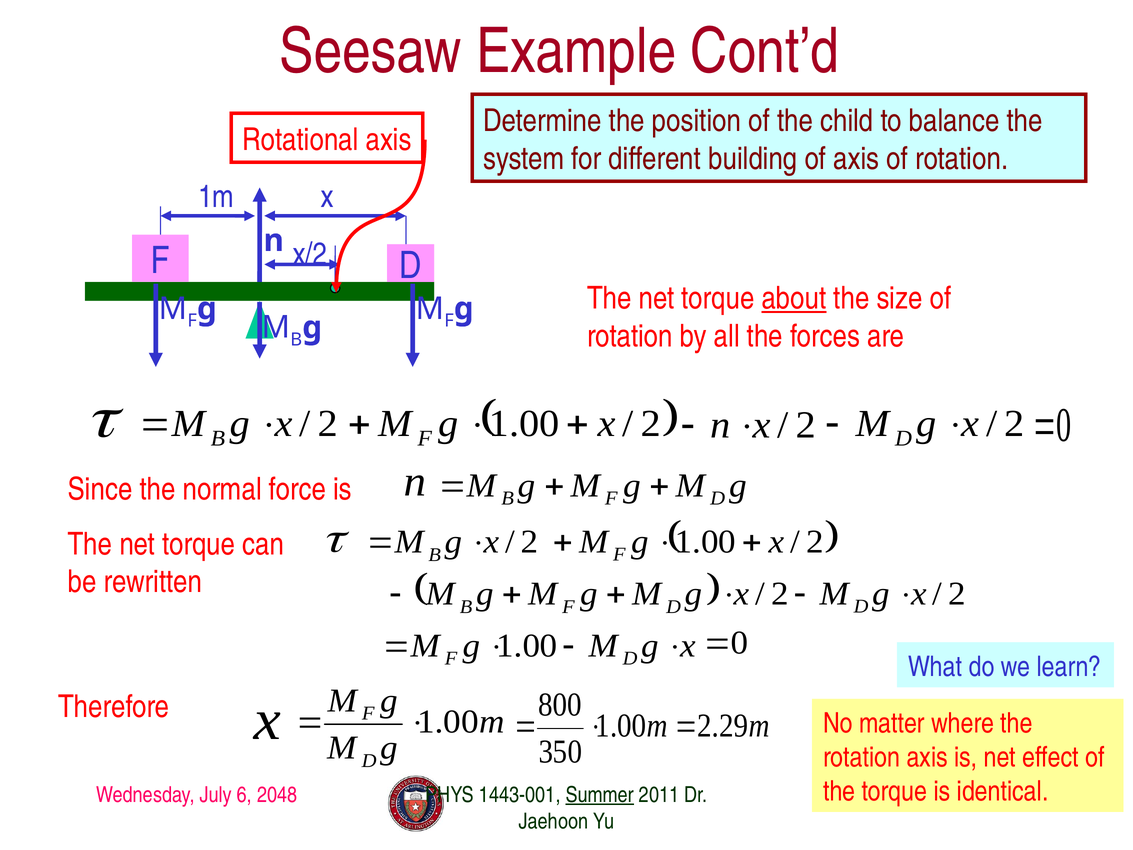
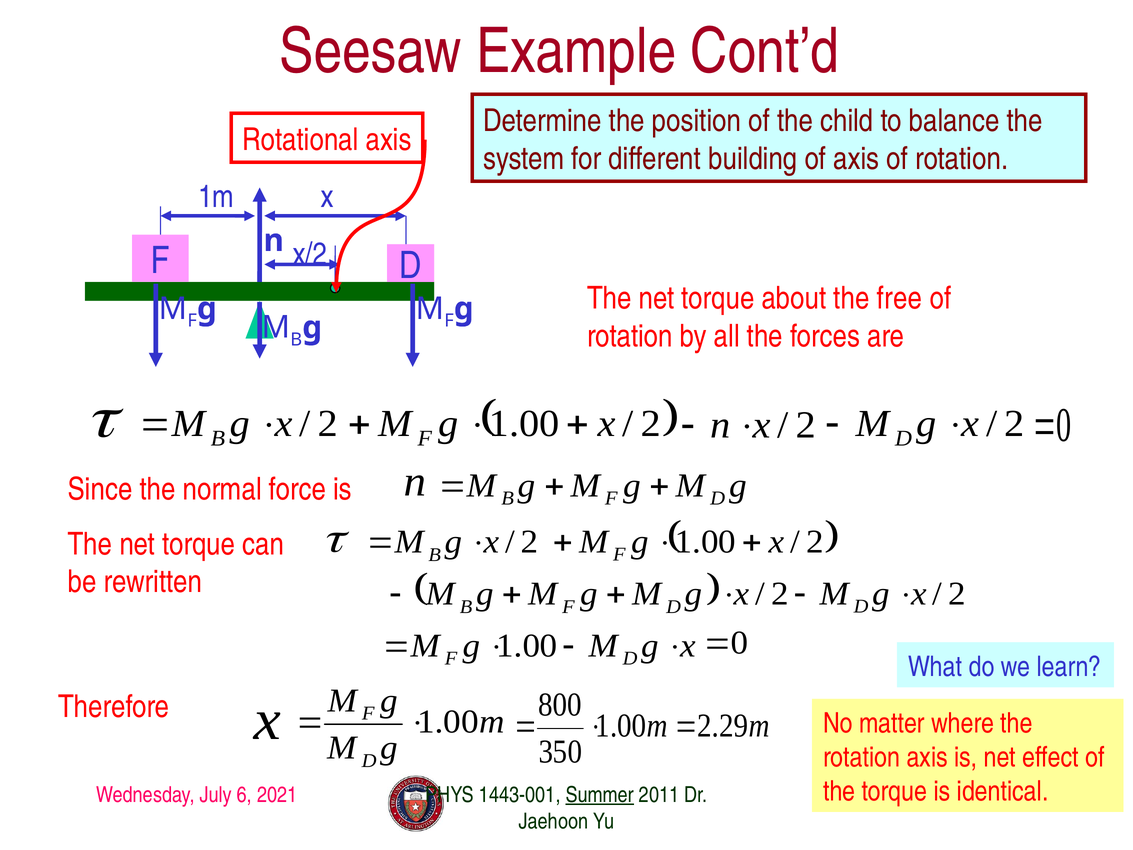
about underline: present -> none (794, 298)
size: size -> free (899, 298)
2048: 2048 -> 2021 (277, 795)
